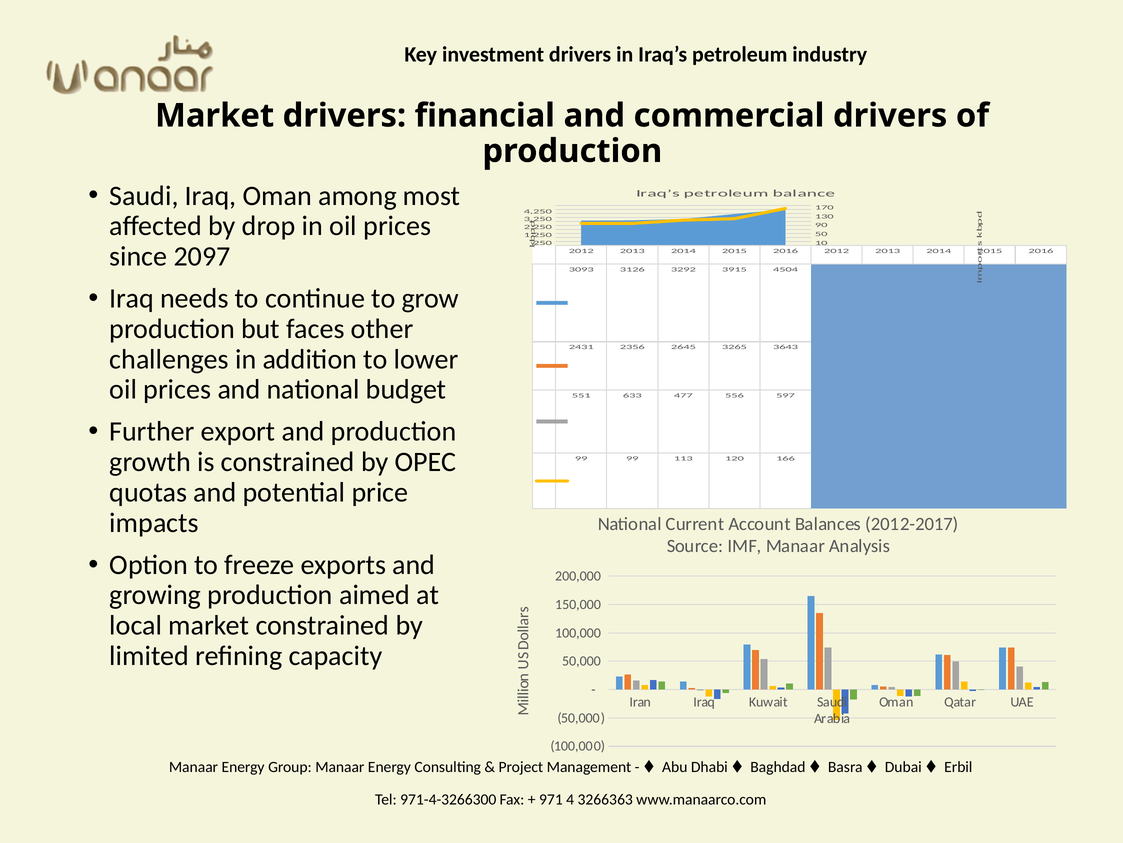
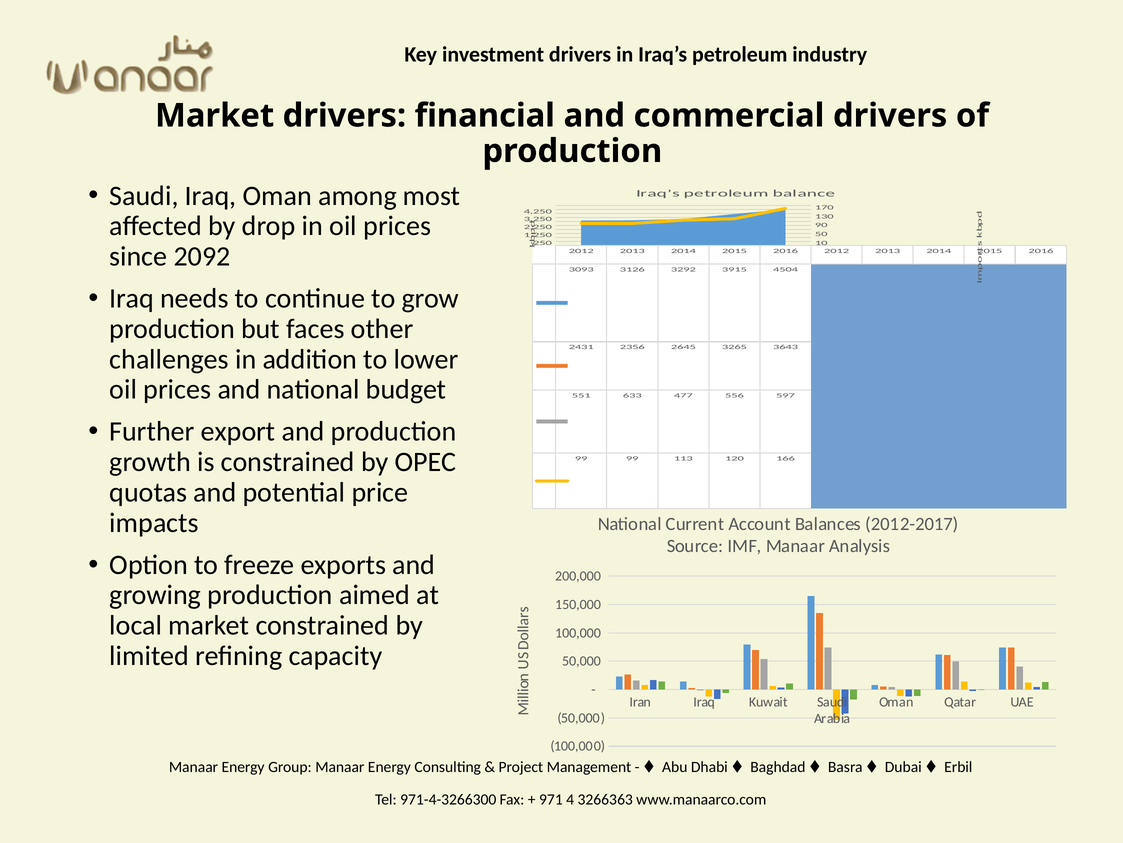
2097: 2097 -> 2092 (202, 256)
